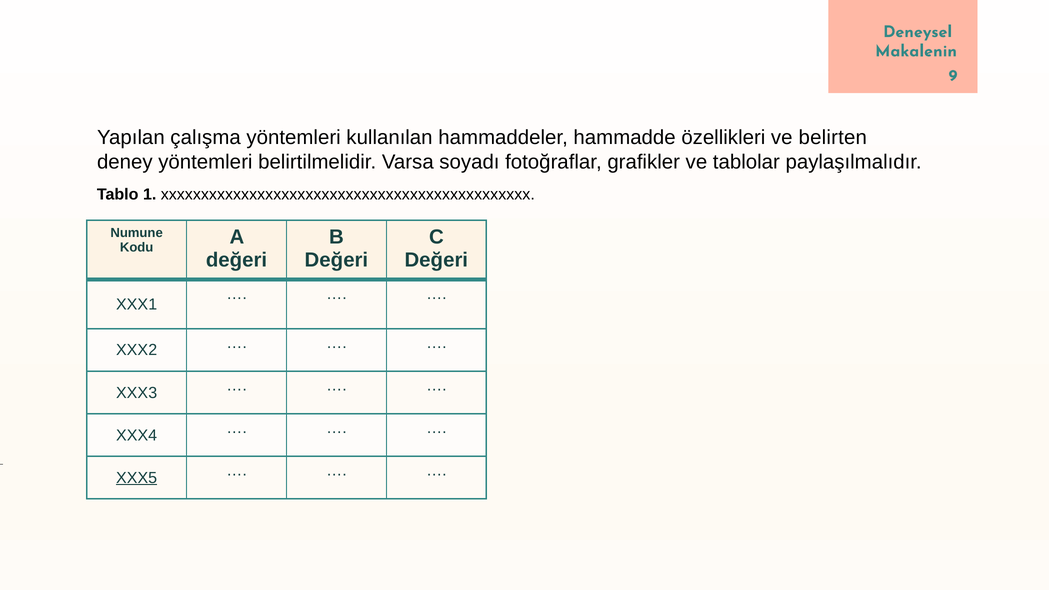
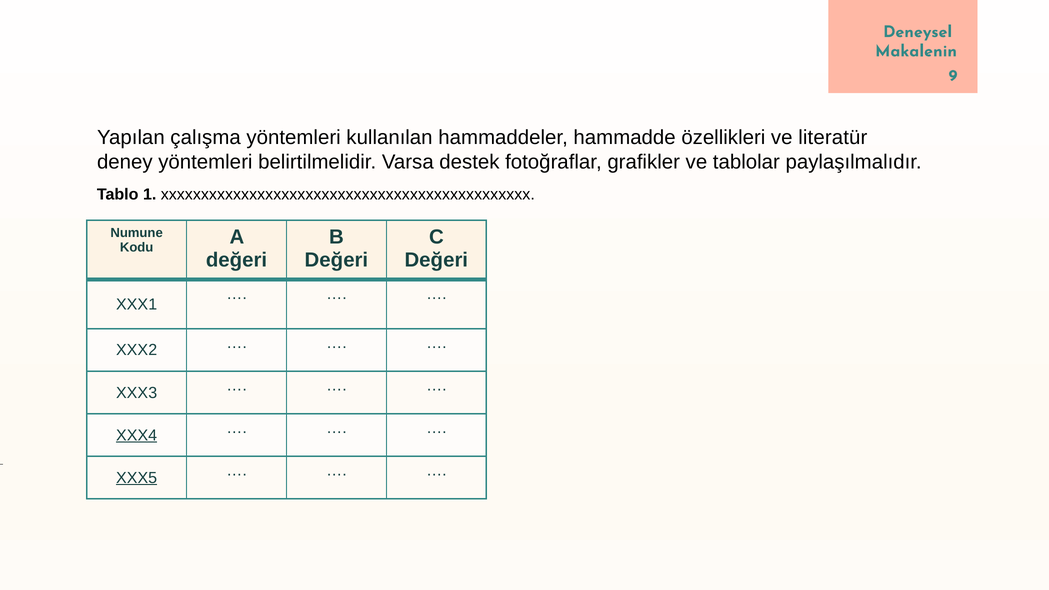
belirten: belirten -> literatür (833, 138)
soyadı: soyadı -> destek (469, 162)
XXX4 underline: none -> present (137, 435)
